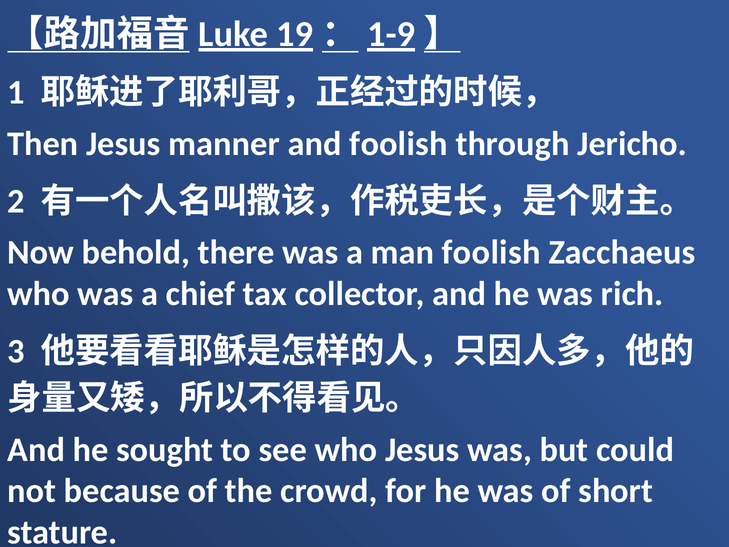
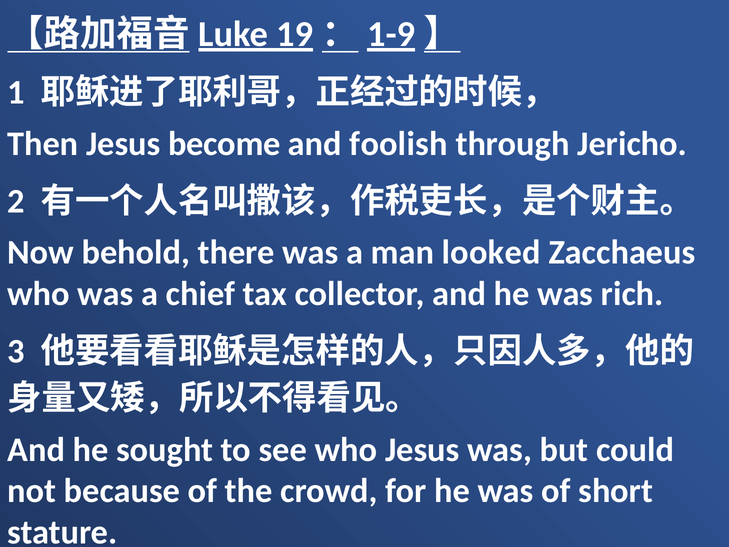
manner: manner -> become (224, 144)
man foolish: foolish -> looked (491, 253)
